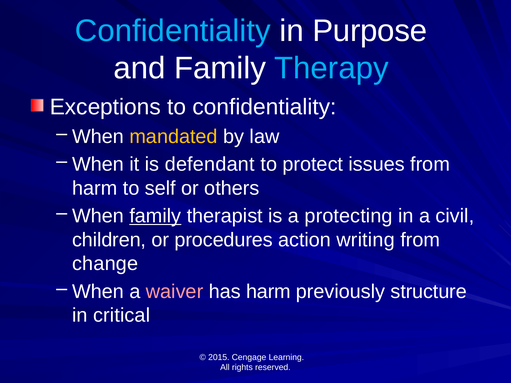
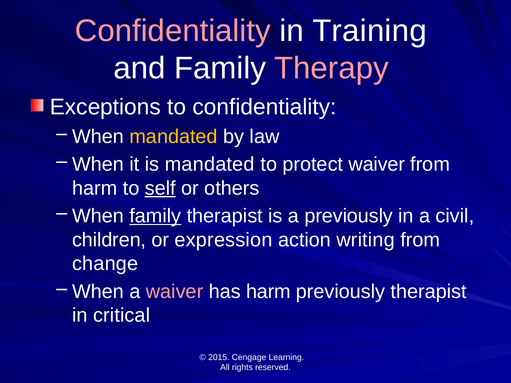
Confidentiality colour: light blue -> pink (173, 31)
Purpose: Purpose -> Training (370, 31)
Therapy colour: light blue -> pink (331, 68)
is defendant: defendant -> mandated (210, 164)
protect issues: issues -> waiver (377, 164)
self underline: none -> present (160, 188)
a protecting: protecting -> previously (349, 216)
procedures: procedures -> expression (224, 240)
previously structure: structure -> therapist (429, 292)
